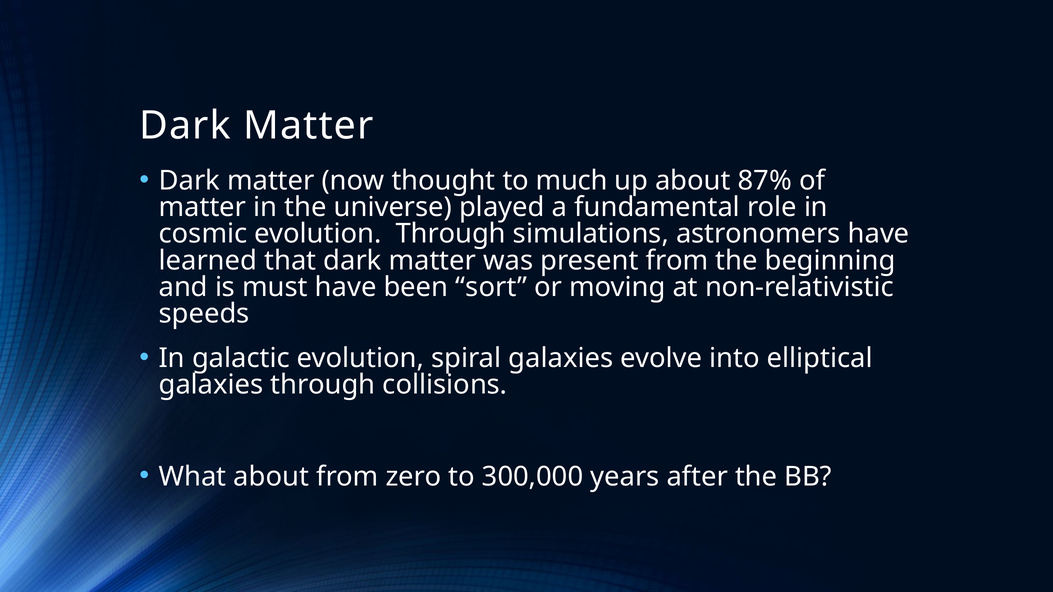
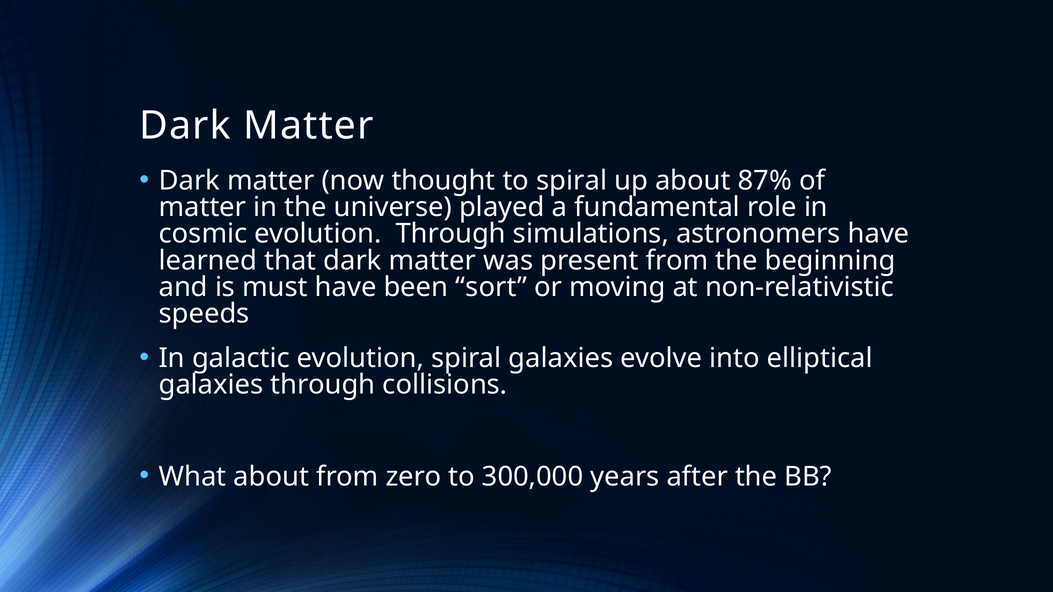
to much: much -> spiral (572, 181)
